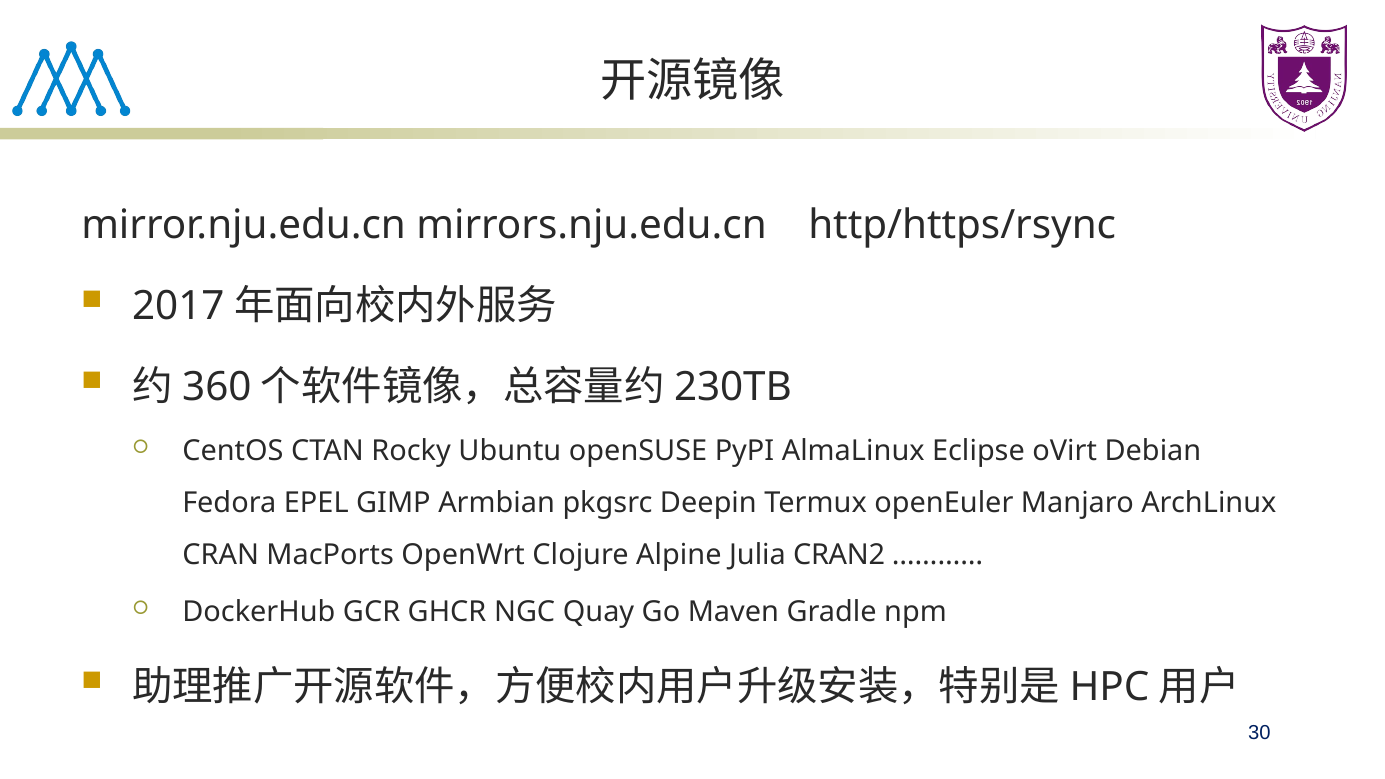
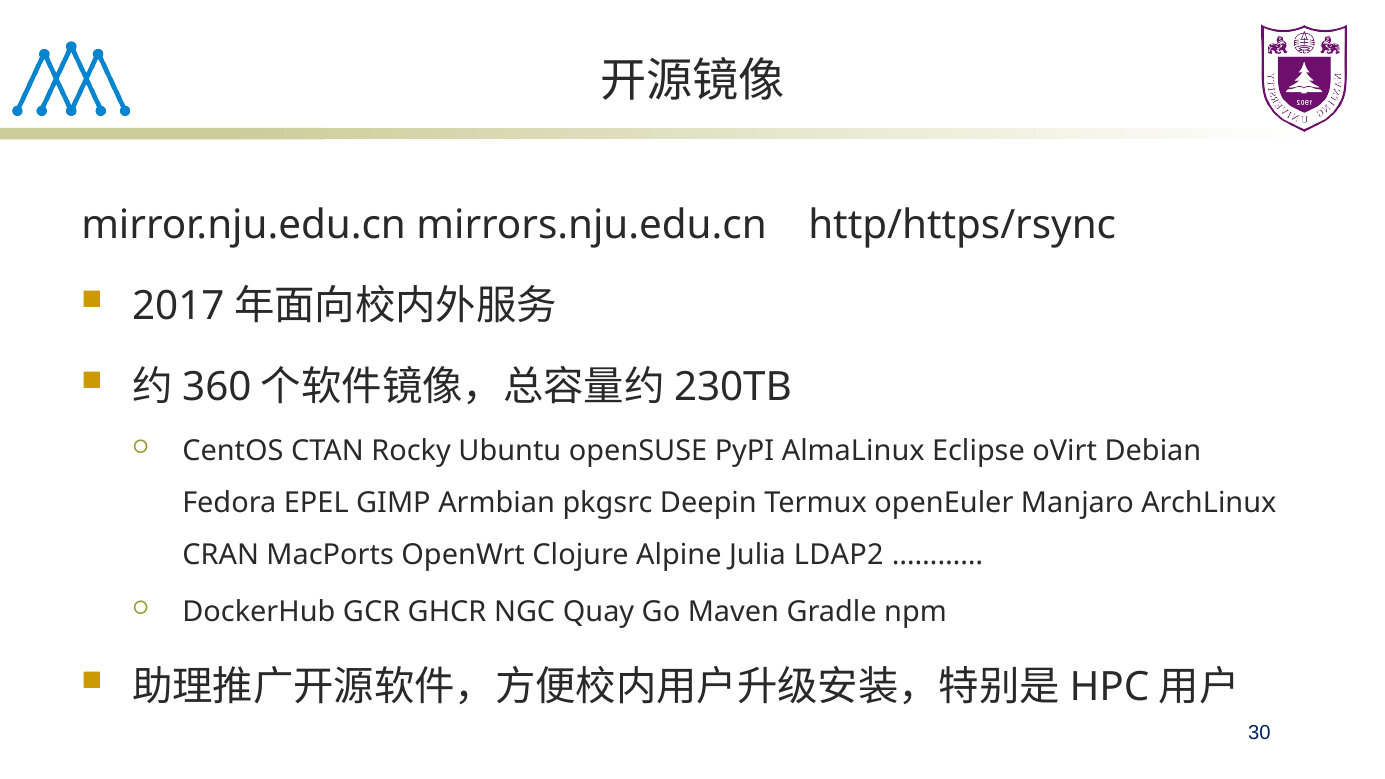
CRAN2: CRAN2 -> LDAP2 (839, 555)
